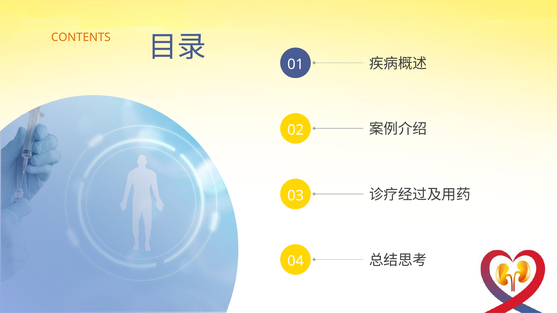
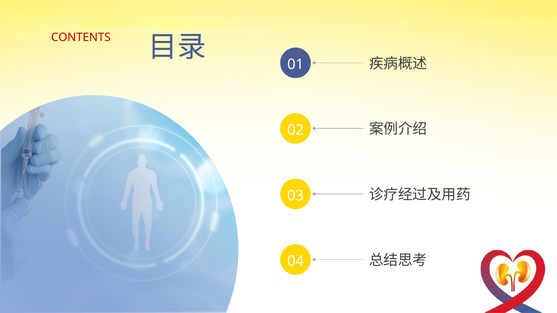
CONTENTS colour: orange -> red (81, 37)
